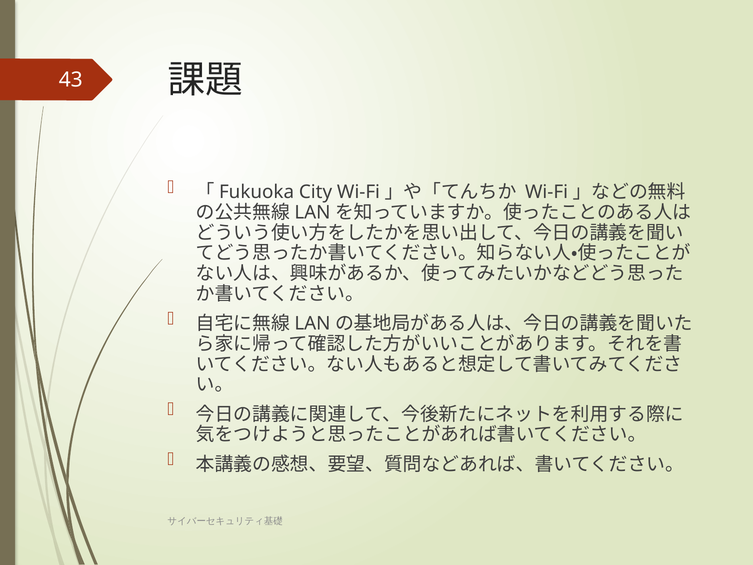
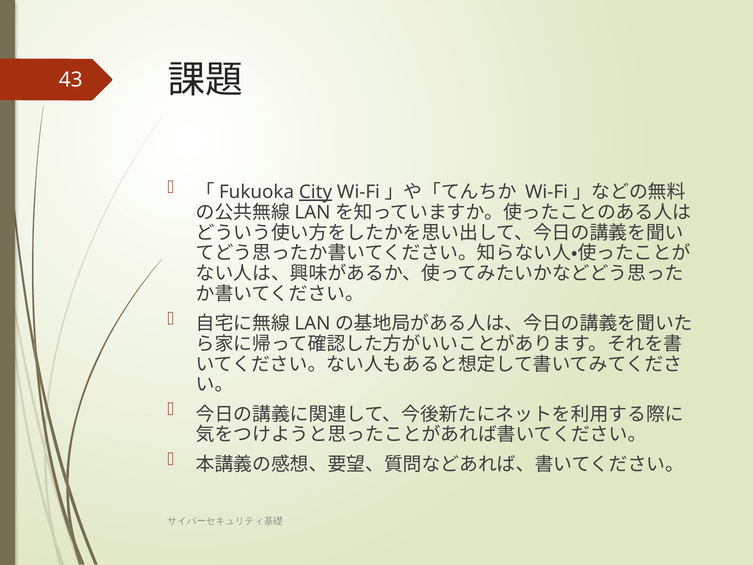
City underline: none -> present (316, 192)
